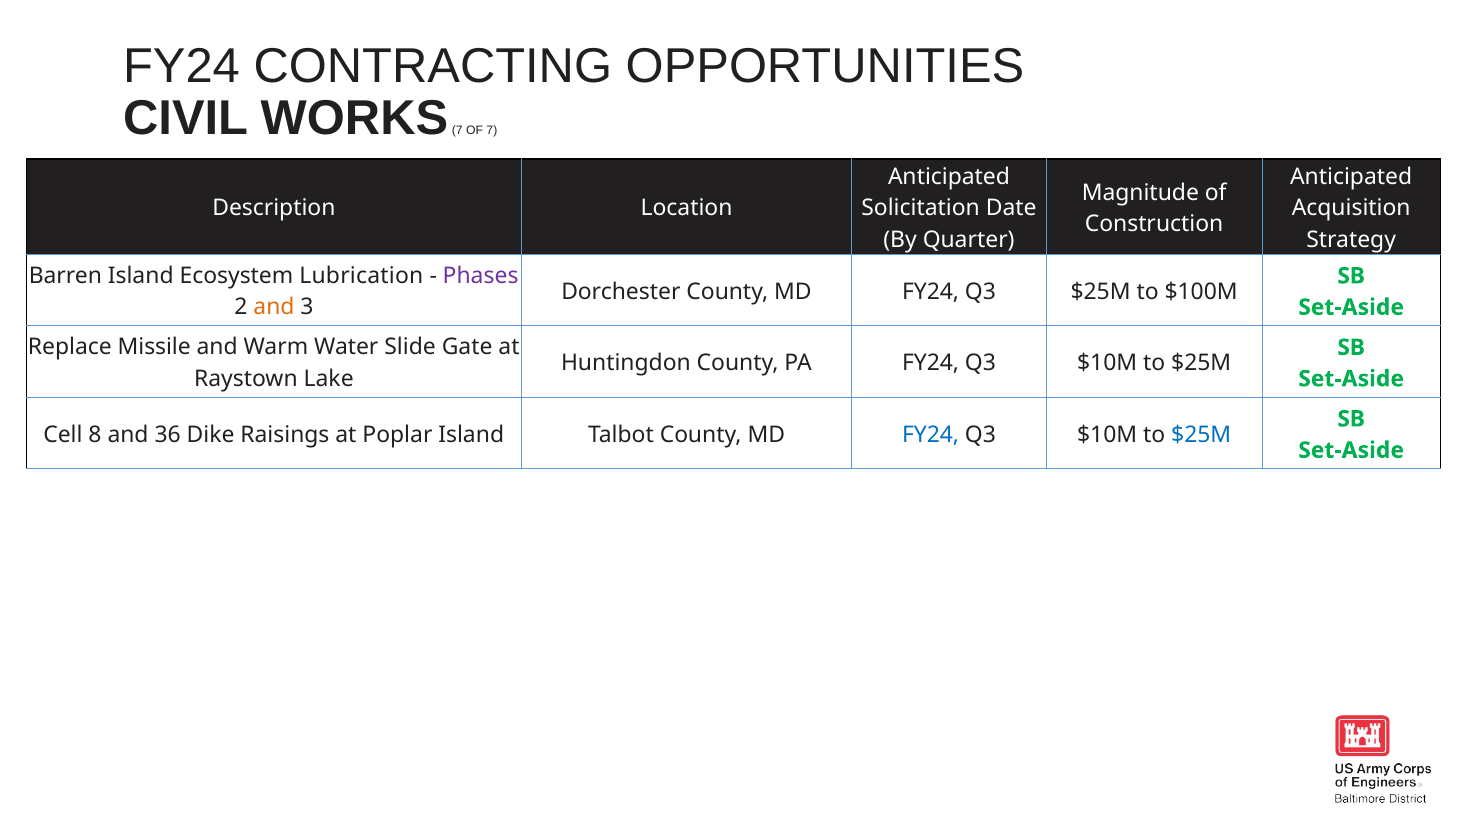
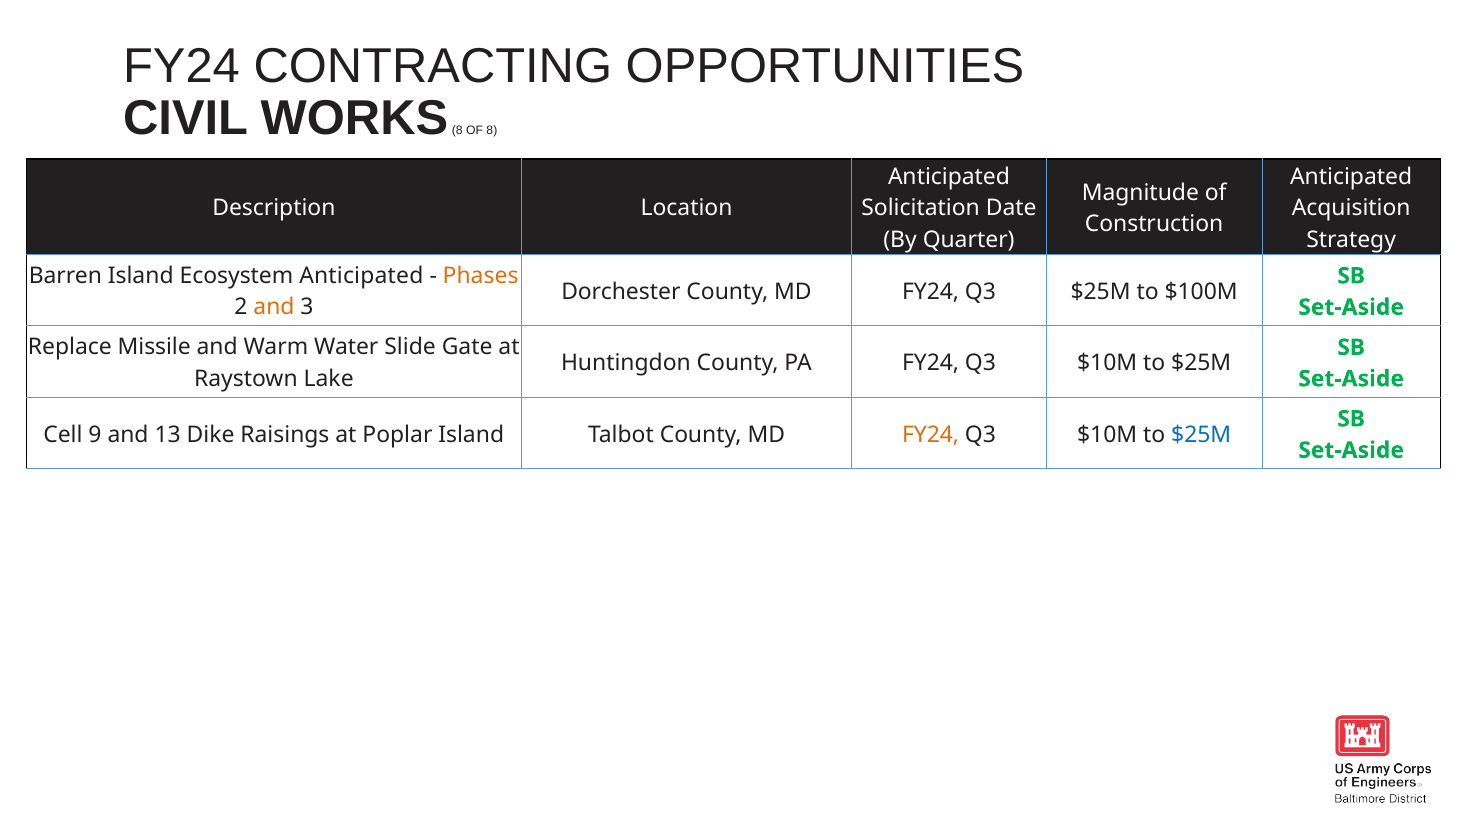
WORKS 7: 7 -> 8 (457, 131)
OF 7: 7 -> 8 (492, 131)
Ecosystem Lubrication: Lubrication -> Anticipated (361, 276)
Phases colour: purple -> orange (481, 276)
8: 8 -> 9 (95, 435)
36: 36 -> 13 (168, 435)
FY24 colour: blue -> orange (931, 435)
